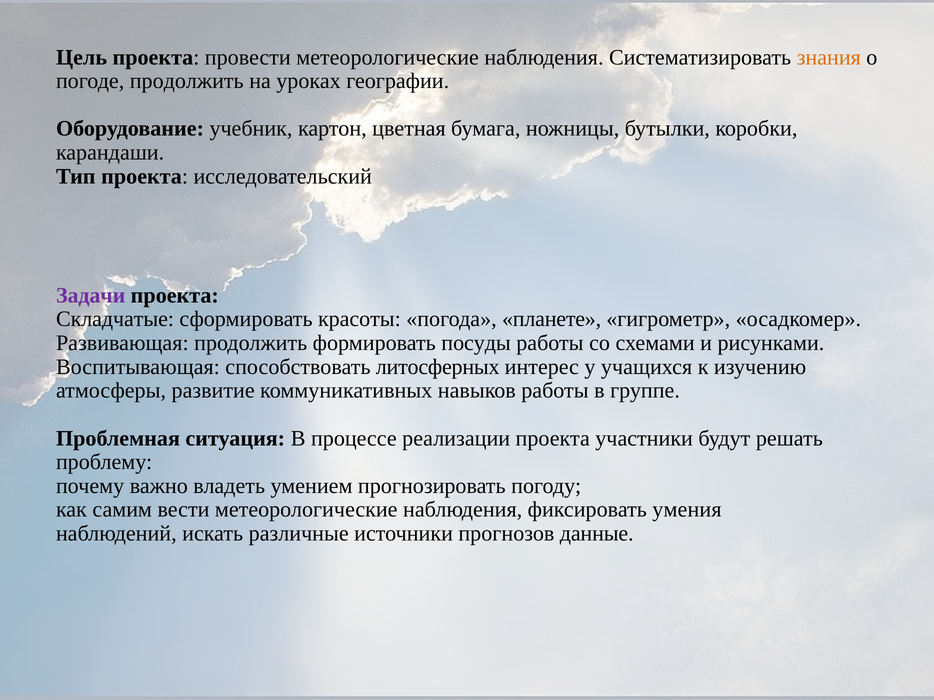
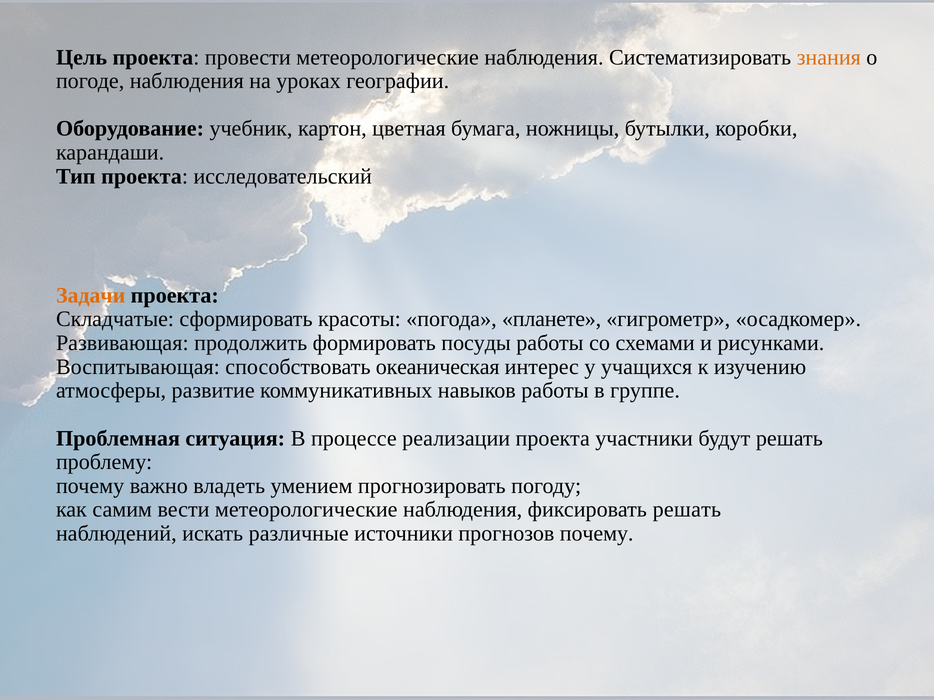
погоде продолжить: продолжить -> наблюдения (187, 81)
Задачи colour: purple -> orange (91, 296)
литосферных: литосферных -> океаническая (438, 367)
фиксировать умения: умения -> решать (687, 510)
прогнозов данные: данные -> почему (597, 534)
